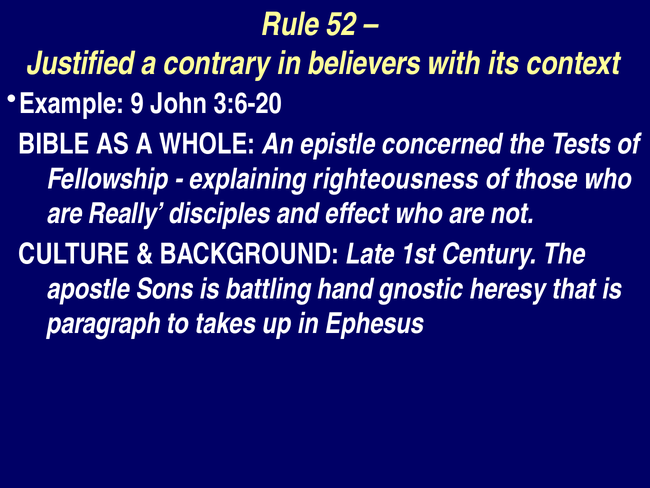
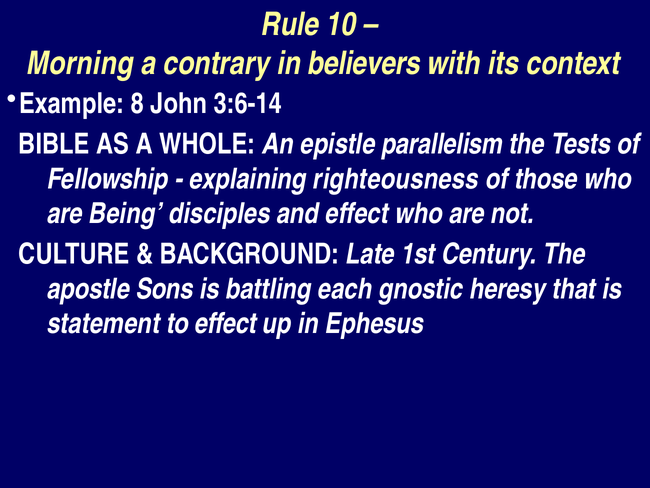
52: 52 -> 10 (341, 25)
Justified: Justified -> Morning (80, 64)
9: 9 -> 8 (137, 104)
3:6-20: 3:6-20 -> 3:6-14 (248, 104)
concerned: concerned -> parallelism (442, 144)
Really: Really -> Being (125, 214)
hand: hand -> each (345, 289)
paragraph: paragraph -> statement (103, 323)
to takes: takes -> effect (226, 323)
